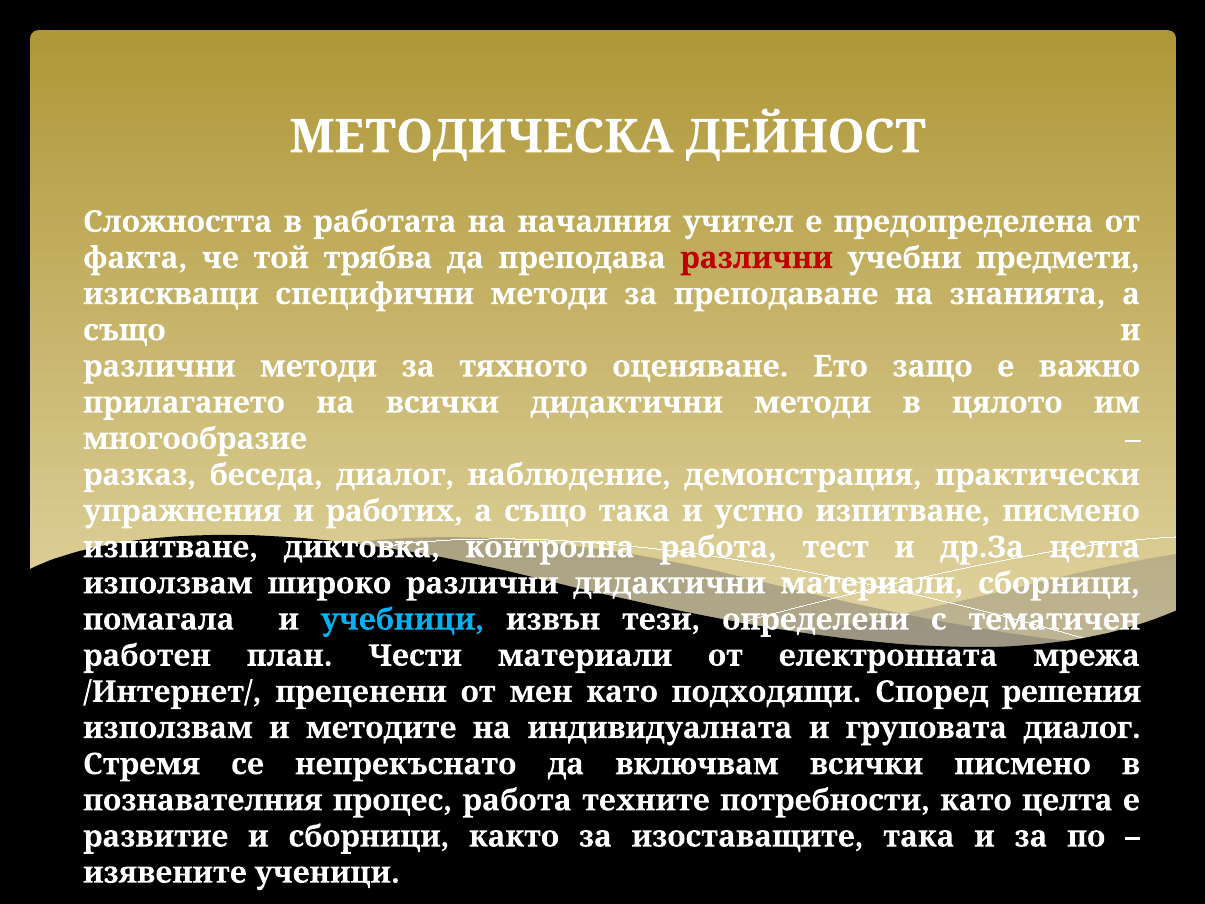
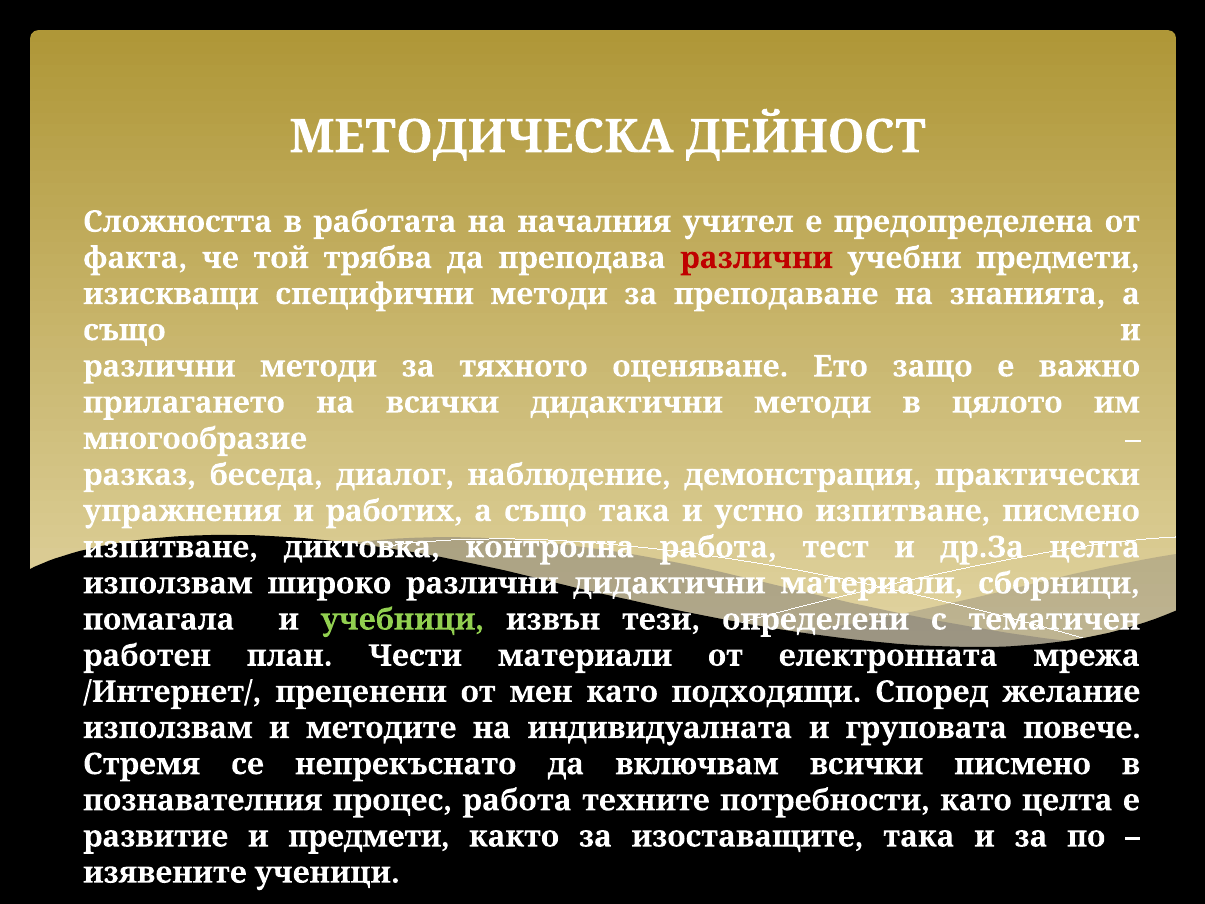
учебници colour: light blue -> light green (402, 620)
решения: решения -> желание (1071, 692)
груповата диалог: диалог -> повече (1082, 728)
и сборници: сборници -> предмети (369, 836)
